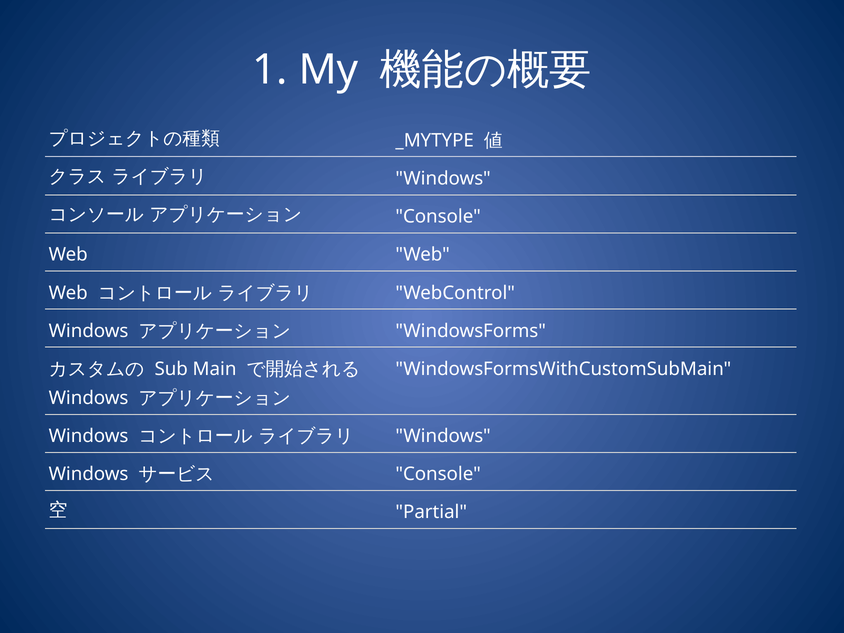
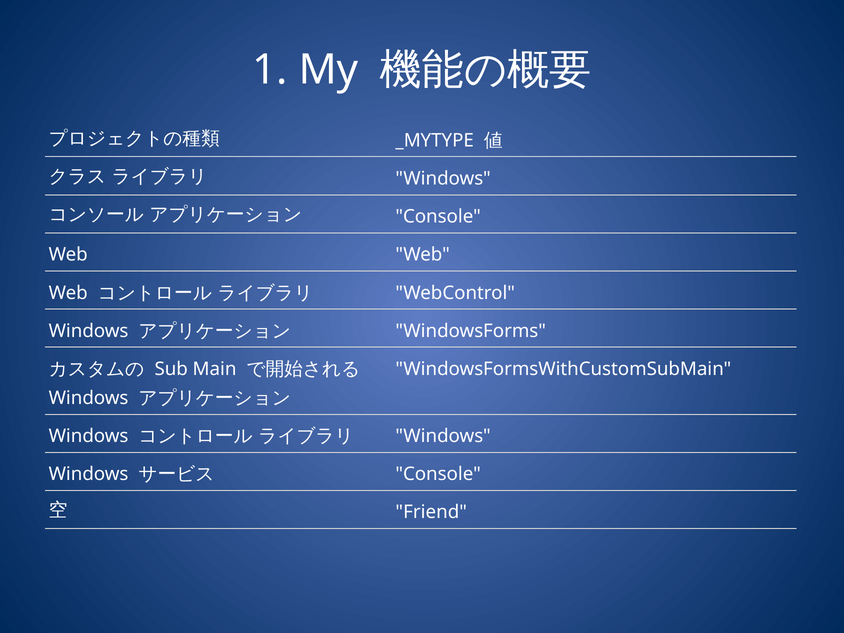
Partial: Partial -> Friend (431, 512)
